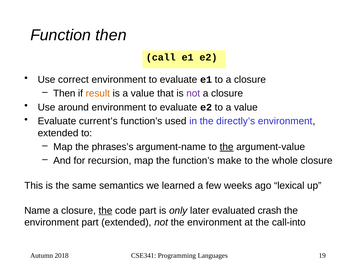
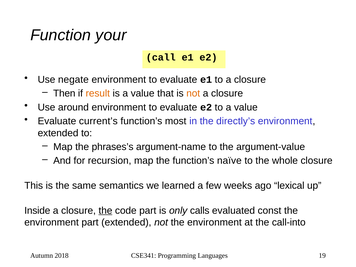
Function then: then -> your (111, 35)
correct: correct -> negate (73, 80)
not colour: purple -> orange (193, 93)
used: used -> most (176, 121)
the underline: present -> none (227, 147)
make: make -> naïve (229, 161)
Name: Name -> Inside (37, 211)
later: later -> calls (200, 211)
crash: crash -> const (270, 211)
